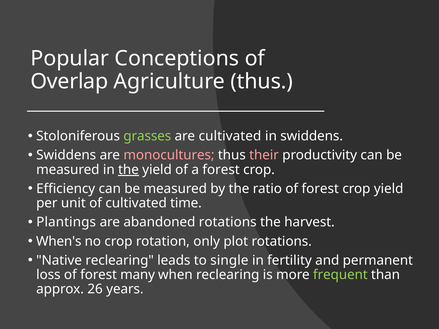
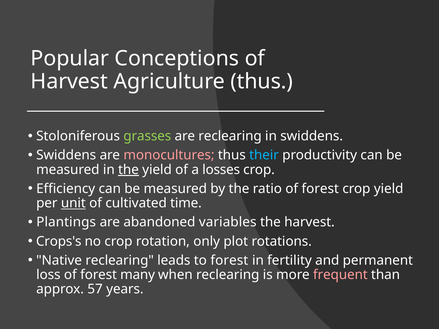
Overlap: Overlap -> Harvest (69, 82)
are cultivated: cultivated -> reclearing (230, 136)
their colour: pink -> light blue (264, 155)
a forest: forest -> losses (221, 170)
unit underline: none -> present (73, 203)
abandoned rotations: rotations -> variables (228, 222)
When's: When's -> Crops's (59, 241)
to single: single -> forest (229, 260)
frequent colour: light green -> pink (340, 275)
26: 26 -> 57 (95, 289)
